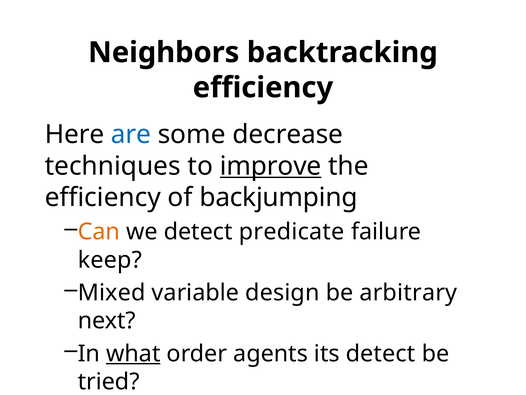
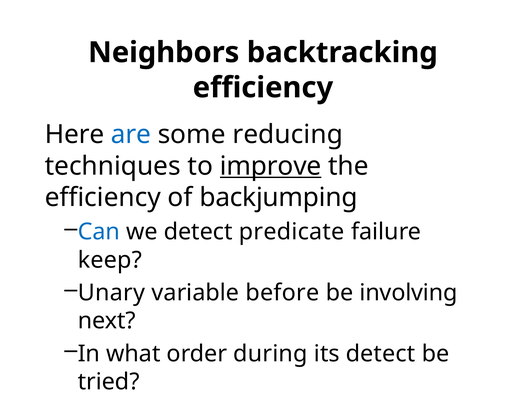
decrease: decrease -> reducing (288, 134)
Can colour: orange -> blue (99, 232)
Mixed: Mixed -> Unary (112, 292)
design: design -> before (282, 292)
arbitrary: arbitrary -> involving (408, 292)
what underline: present -> none (133, 353)
agents: agents -> during (270, 353)
